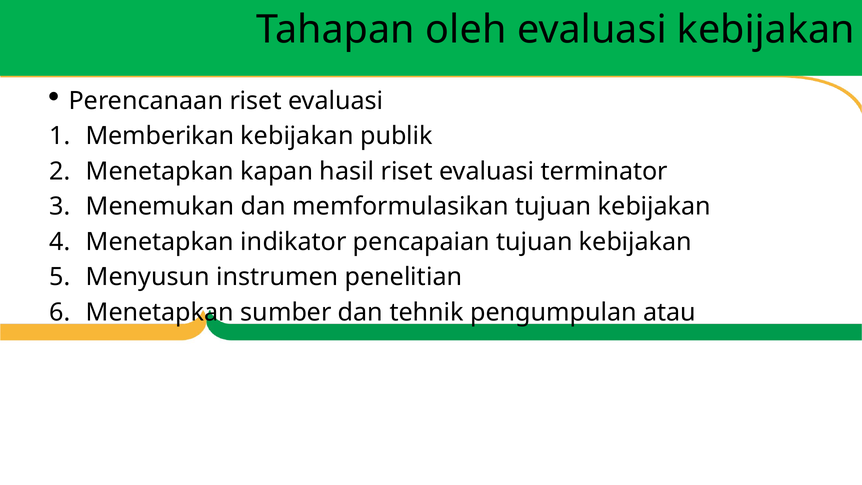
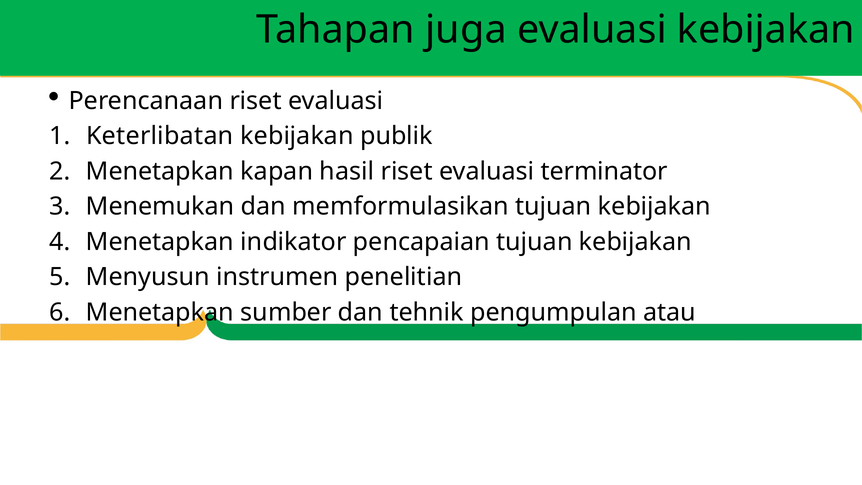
oleh: oleh -> juga (466, 30)
Memberikan: Memberikan -> Keterlibatan (160, 136)
